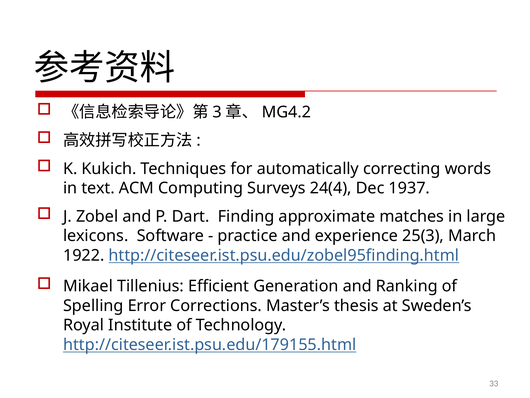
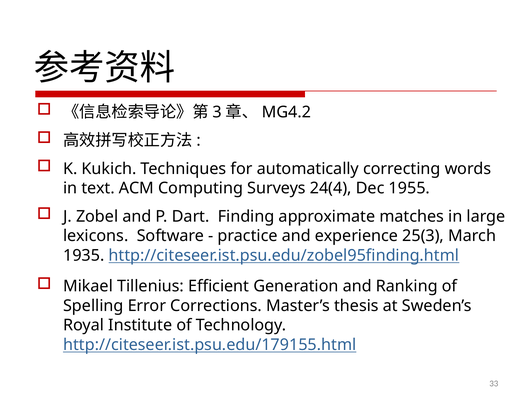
1937: 1937 -> 1955 (409, 188)
1922: 1922 -> 1935 (84, 255)
